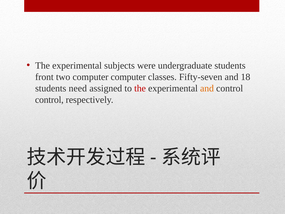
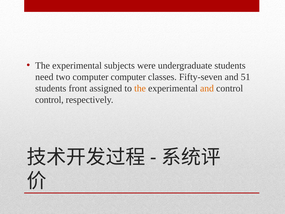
front: front -> need (44, 77)
18: 18 -> 51 (246, 77)
need: need -> front (78, 88)
the colour: red -> orange (140, 88)
